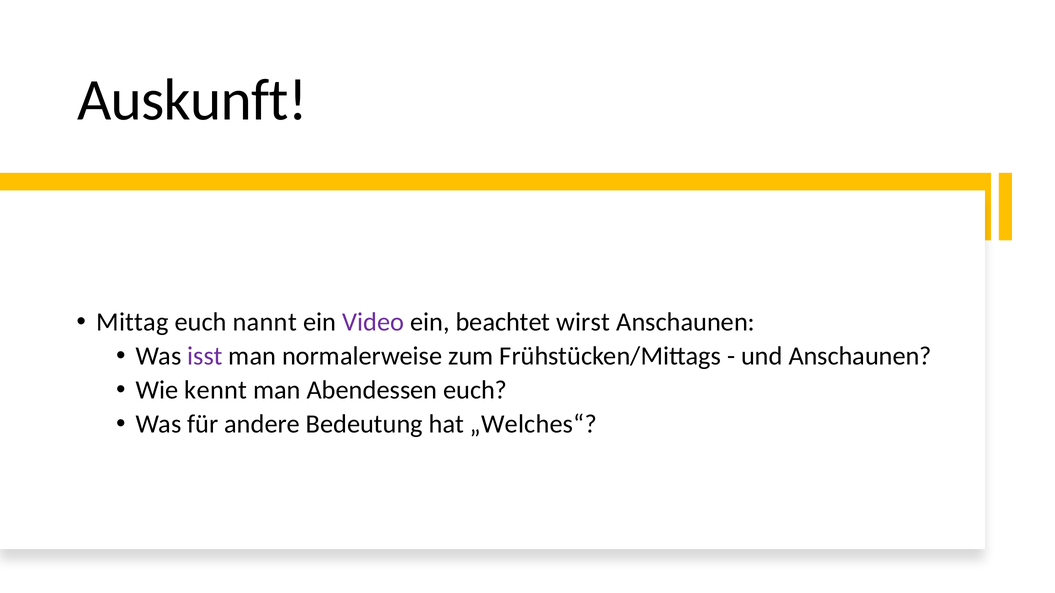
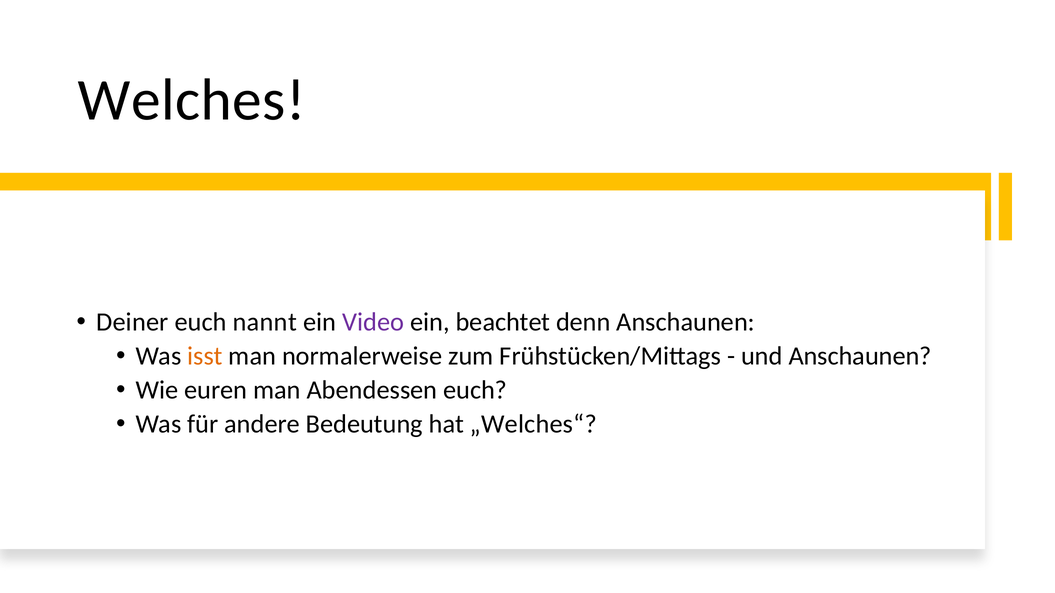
Auskunft: Auskunft -> Welches (192, 100)
Mittag: Mittag -> Deiner (132, 322)
wirst: wirst -> denn (583, 322)
isst colour: purple -> orange (205, 356)
kennt: kennt -> euren (216, 390)
